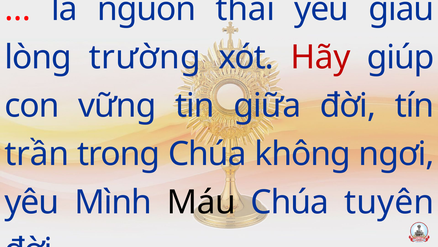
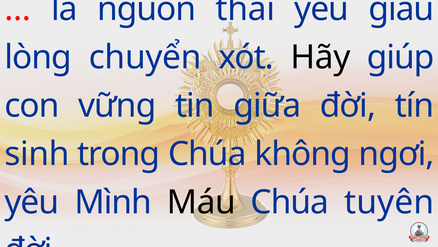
trường: trường -> chuyển (145, 57)
Hãy colour: red -> black (320, 57)
trần: trần -> sinh (37, 154)
